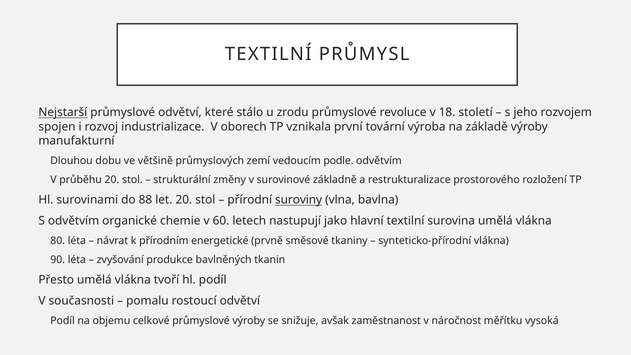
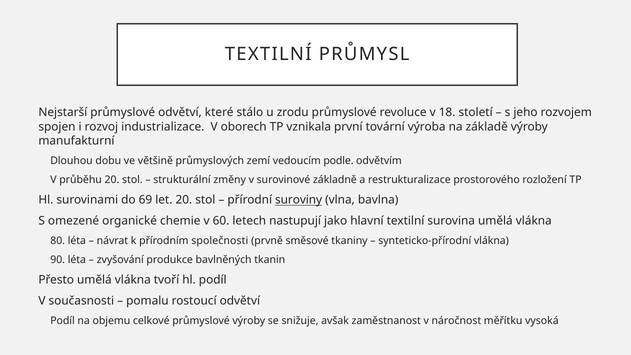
Nejstarší underline: present -> none (63, 113)
88: 88 -> 69 (145, 200)
S odvětvím: odvětvím -> omezené (74, 221)
energetické: energetické -> společnosti (220, 241)
